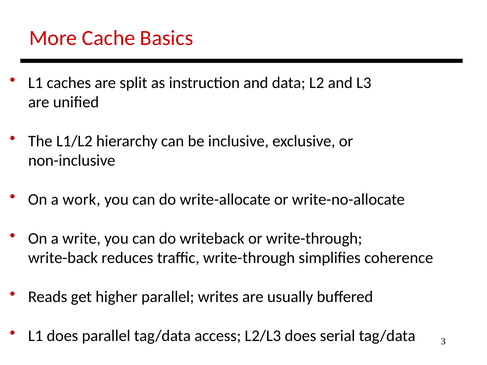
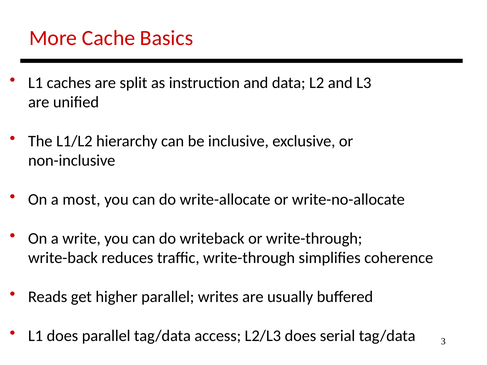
work: work -> most (81, 200)
